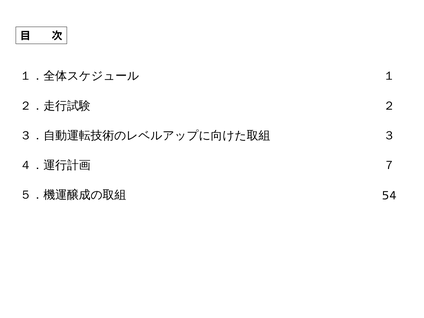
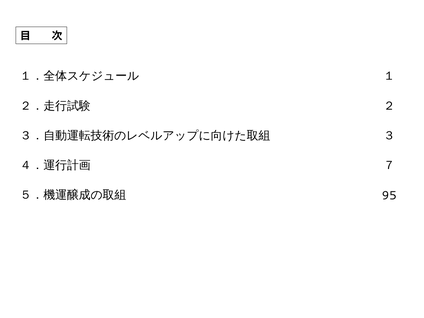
54: 54 -> 95 (389, 196)
